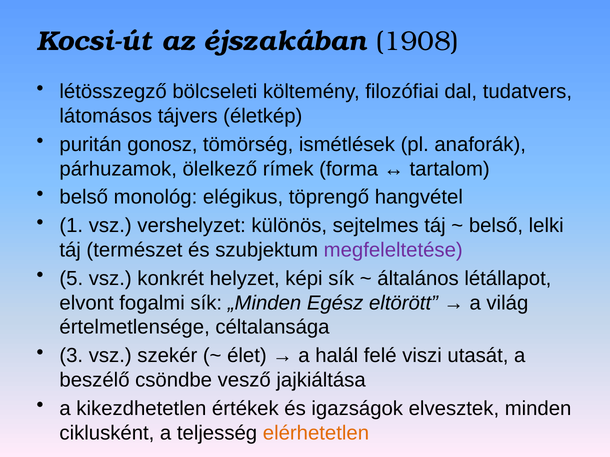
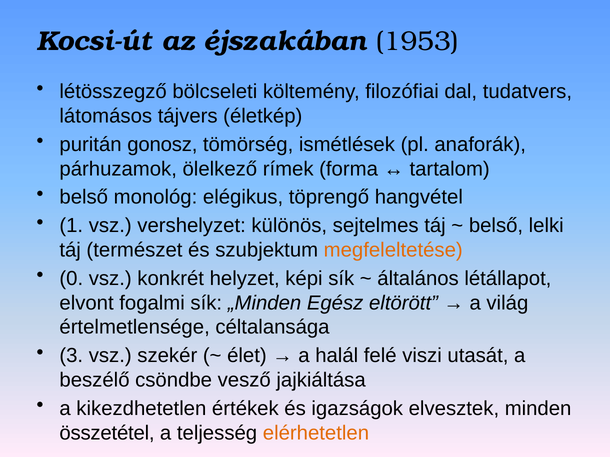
1908: 1908 -> 1953 (417, 41)
megfeleltetése colour: purple -> orange (393, 250)
5: 5 -> 0 (71, 279)
ciklusként: ciklusként -> összetétel (107, 433)
